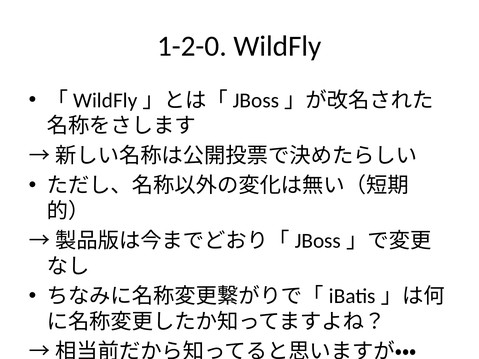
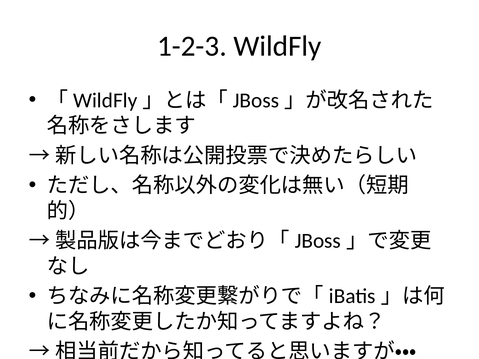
1-2-0: 1-2-0 -> 1-2-3 (192, 46)
